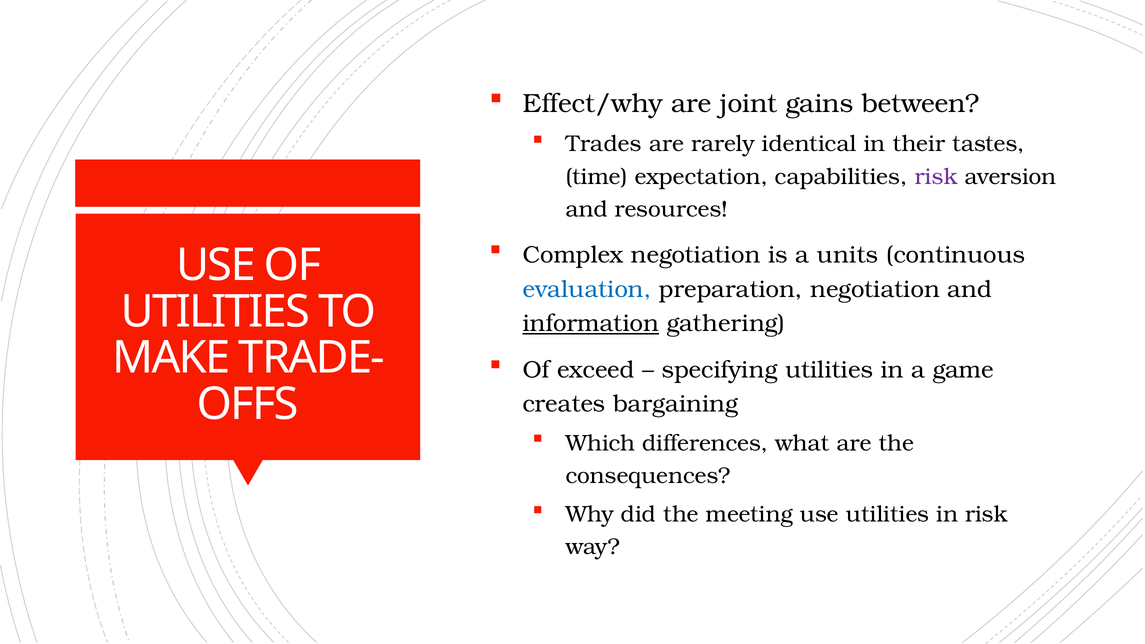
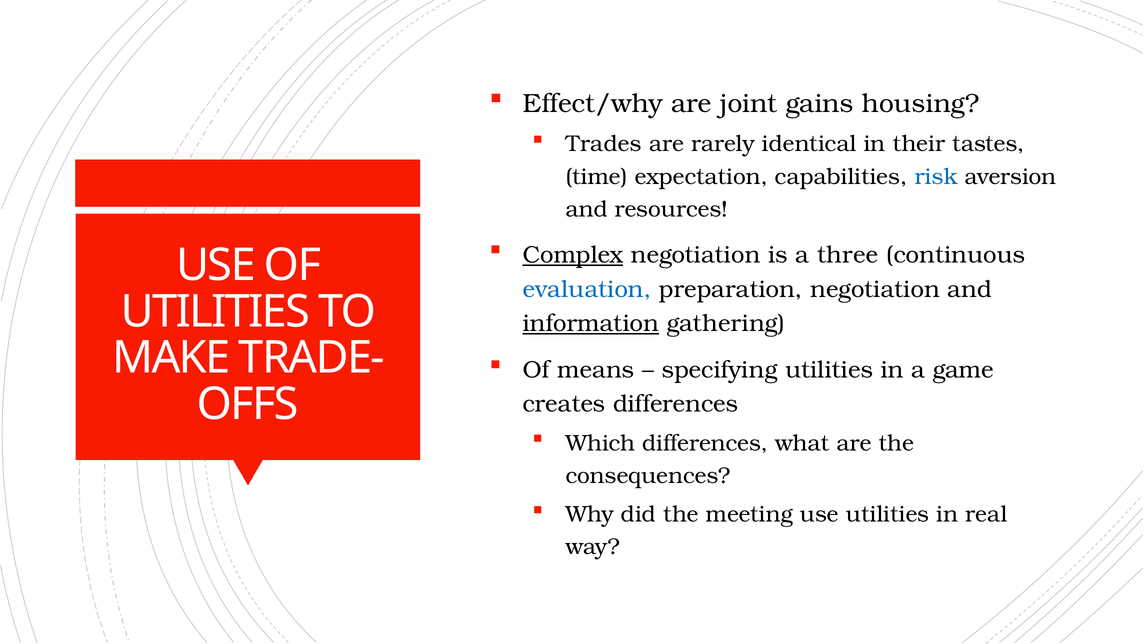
between: between -> housing (921, 104)
risk colour: purple -> blue (936, 177)
Complex underline: none -> present (573, 255)
units: units -> three (848, 255)
exceed: exceed -> means (596, 370)
creates bargaining: bargaining -> differences (676, 404)
in risk: risk -> real (986, 514)
